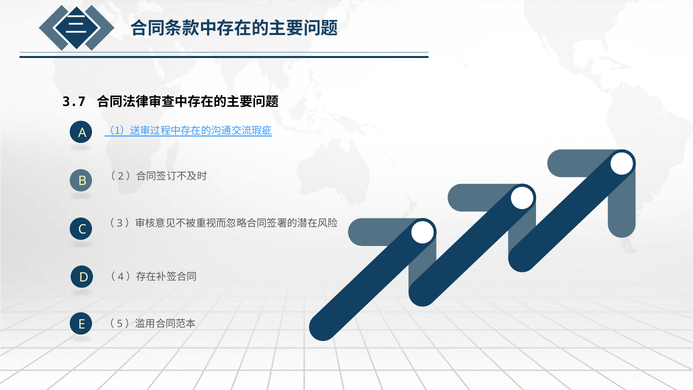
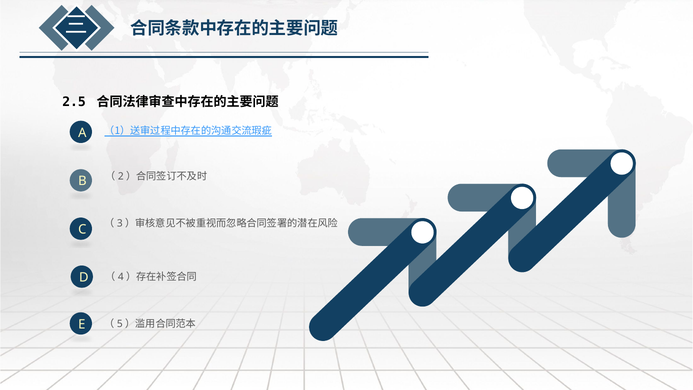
3.7: 3.7 -> 2.5 (74, 102)
